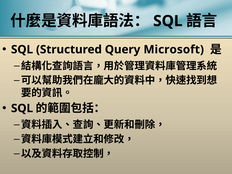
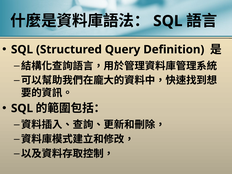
Microsoft: Microsoft -> Definition (174, 50)
